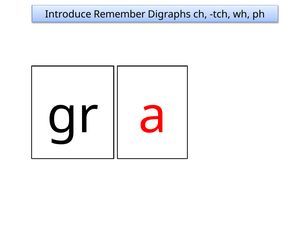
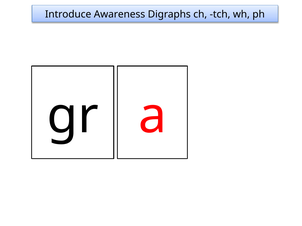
Remember: Remember -> Awareness (120, 14)
